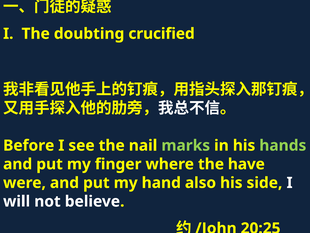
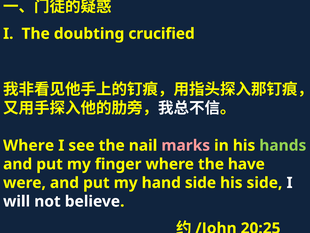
Before: Before -> Where (29, 145)
marks colour: light green -> pink (186, 145)
hand also: also -> side (200, 182)
